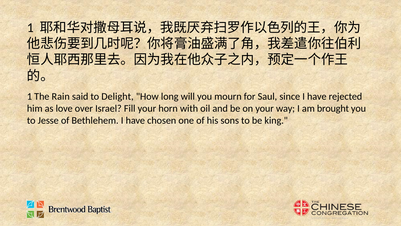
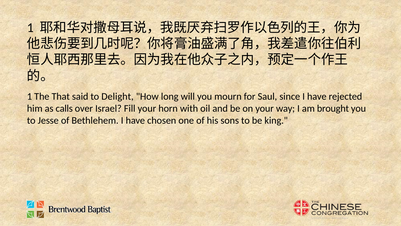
Rain: Rain -> That (61, 96)
love: love -> calls (64, 108)
